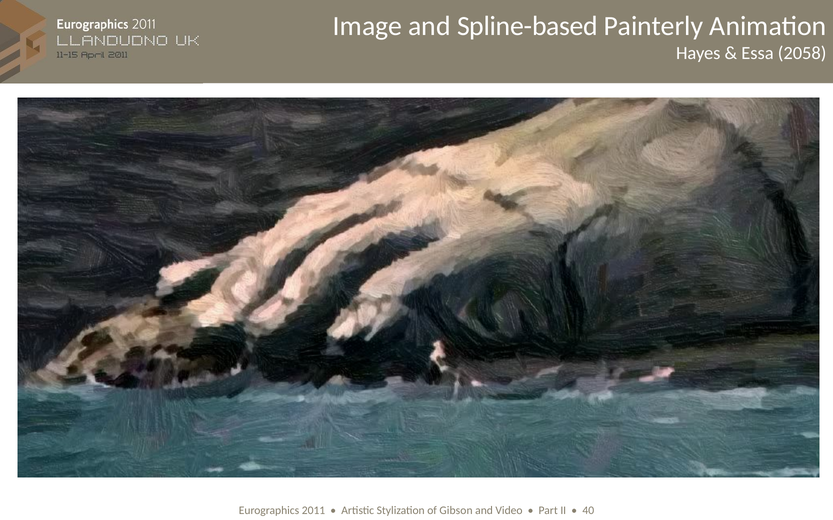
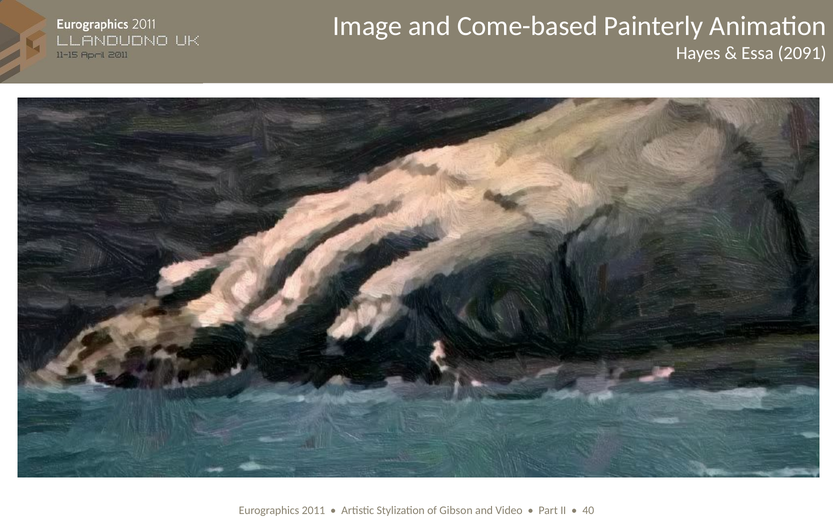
Spline-based: Spline-based -> Come-based (527, 26)
2058: 2058 -> 2091 (802, 53)
